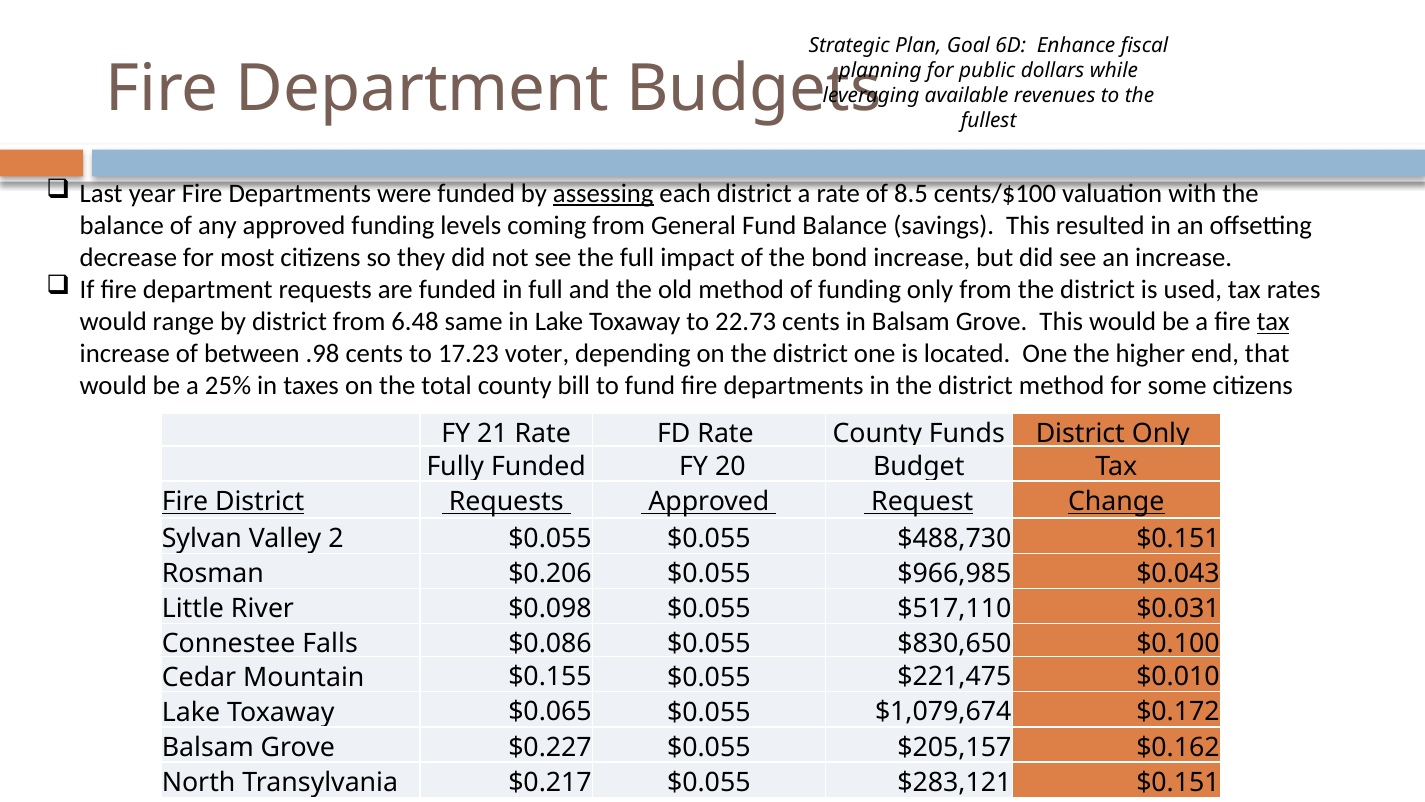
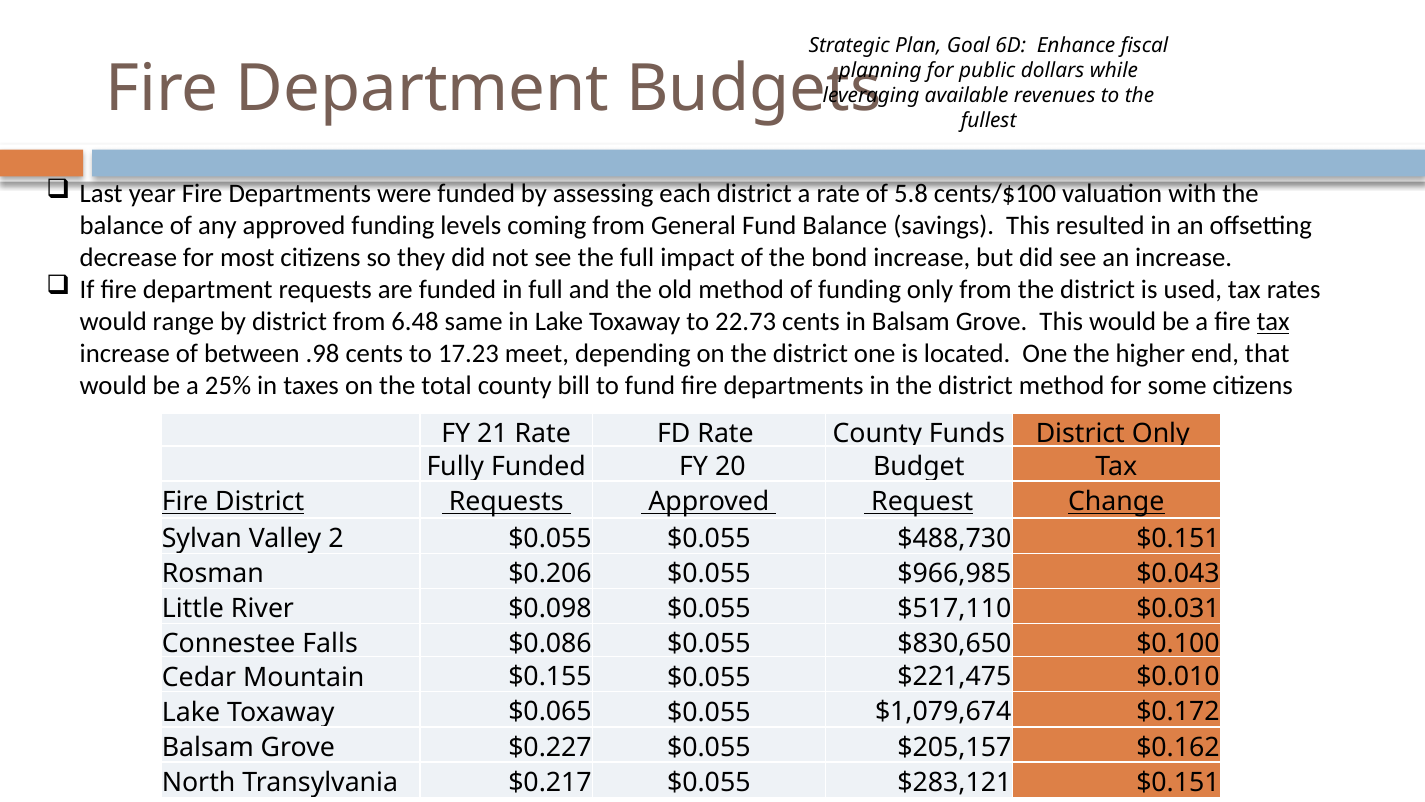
assessing underline: present -> none (603, 193)
8.5: 8.5 -> 5.8 (911, 193)
voter: voter -> meet (537, 354)
